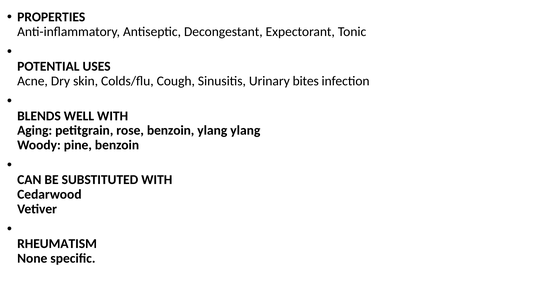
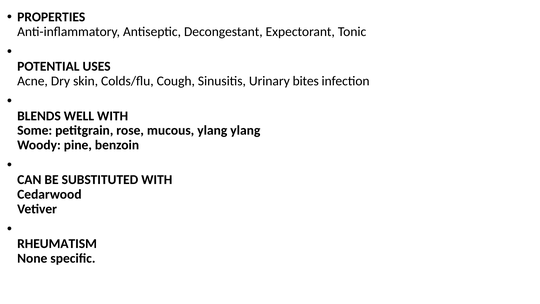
Aging: Aging -> Some (35, 130)
rose benzoin: benzoin -> mucous (171, 130)
